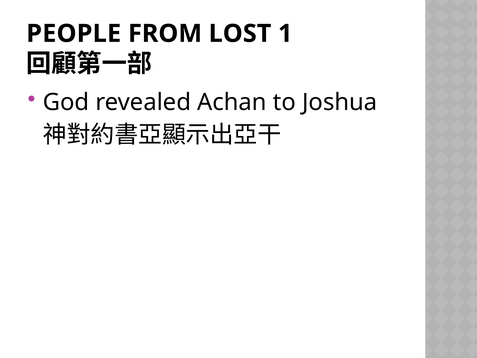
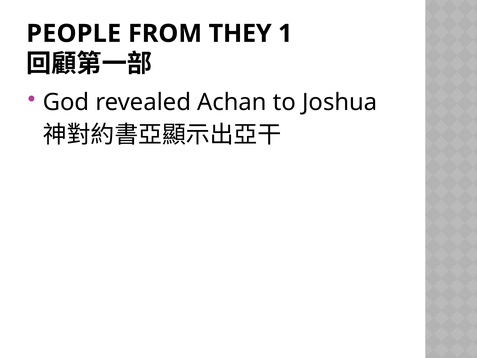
LOST: LOST -> THEY (240, 34)
